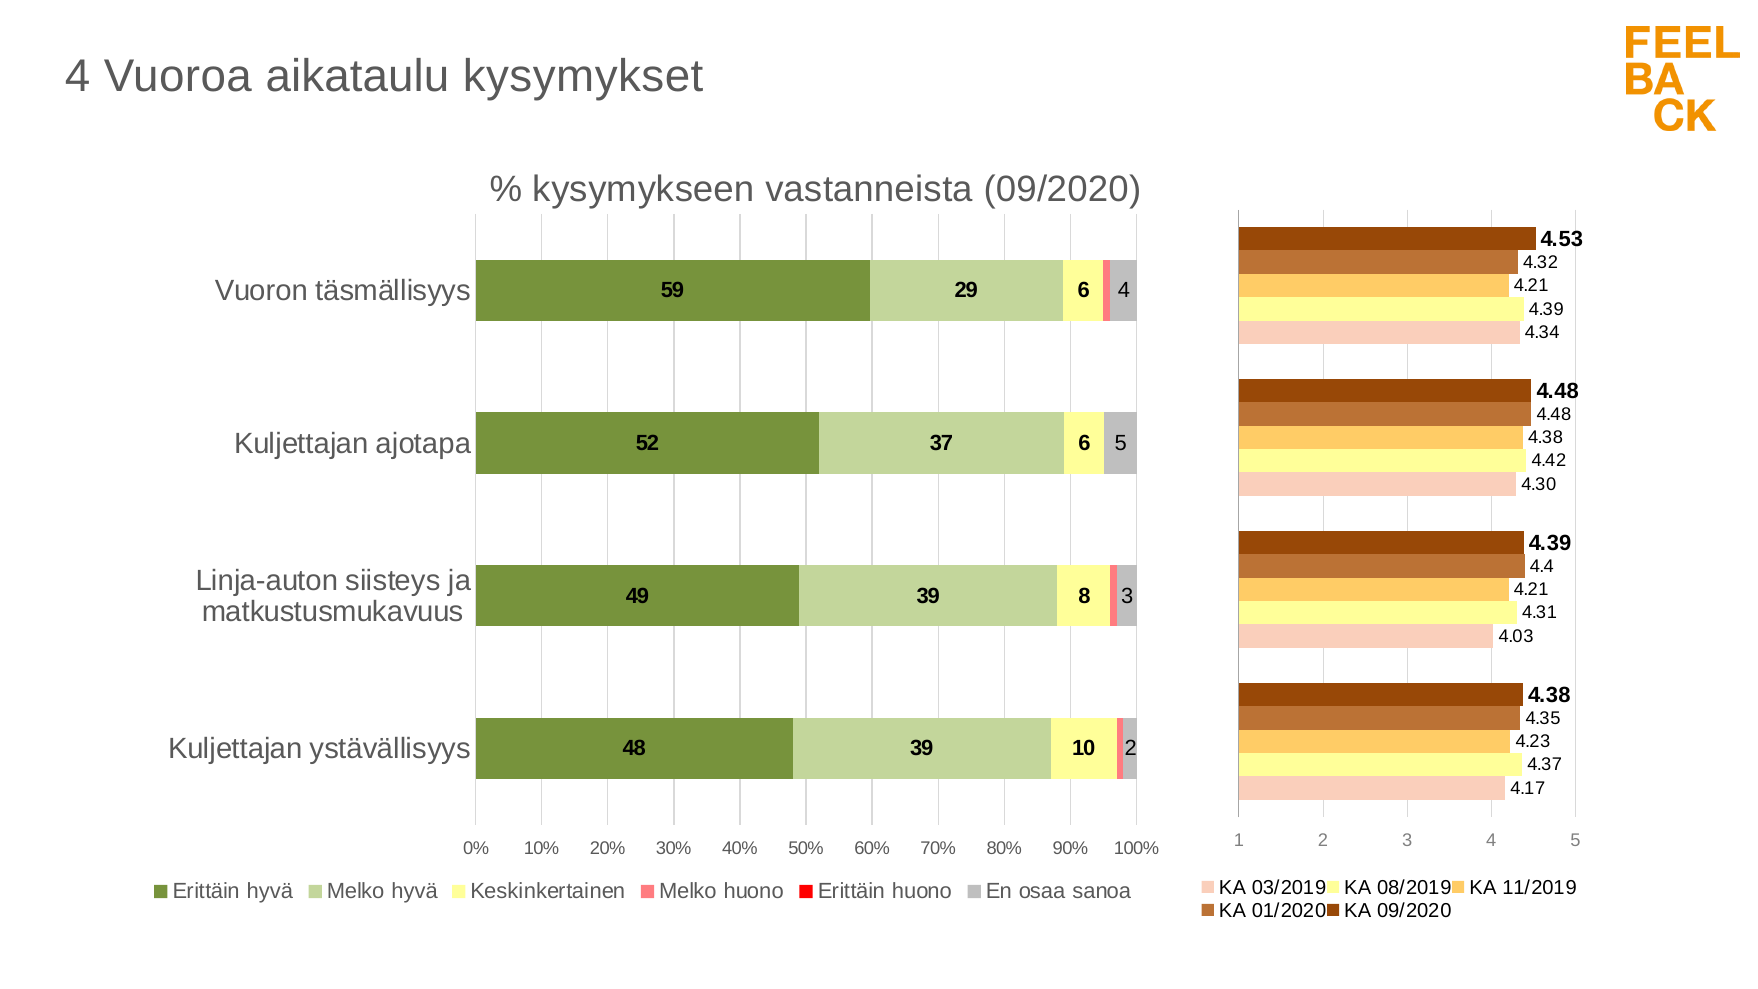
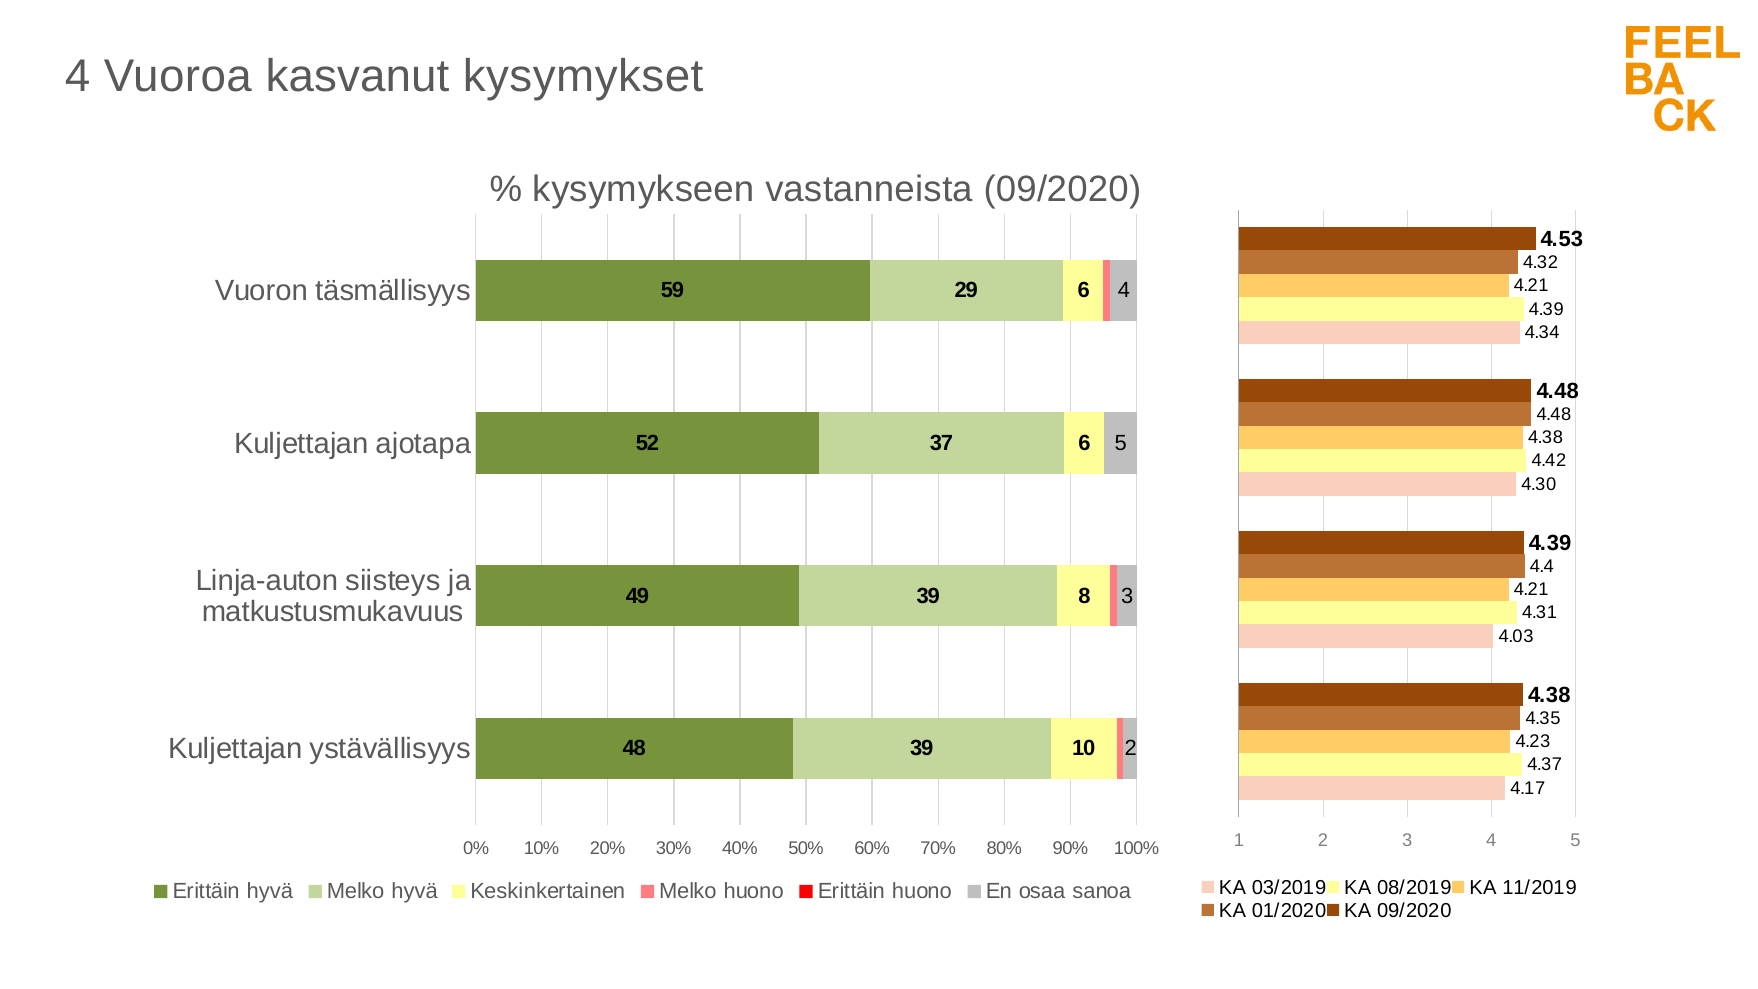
aikataulu: aikataulu -> kasvanut (357, 77)
